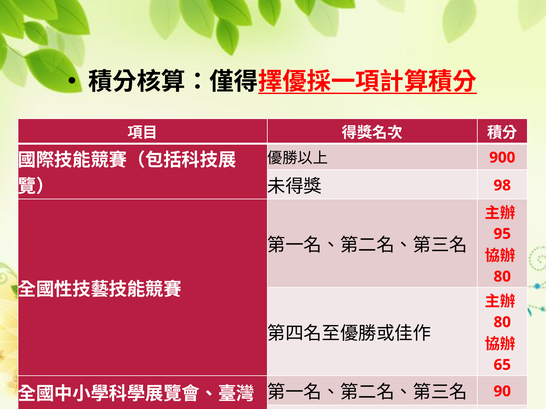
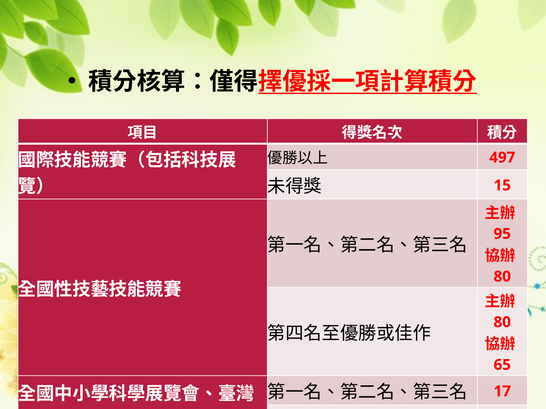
900: 900 -> 497 (502, 158)
98: 98 -> 15 (502, 186)
90: 90 -> 17 (502, 392)
